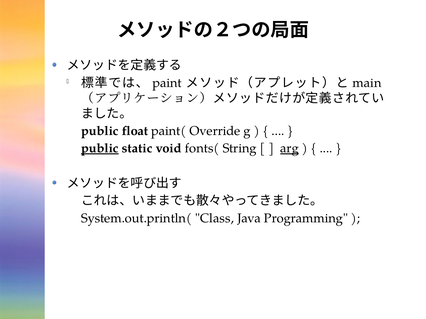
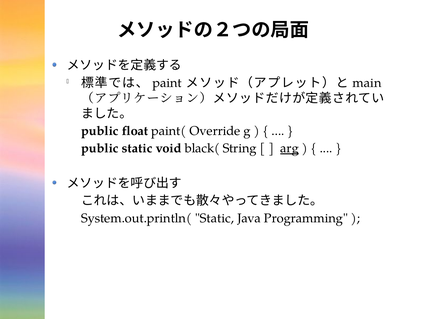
public underline: present -> none (100, 149)
fonts(: fonts( -> black( (202, 149)
System.out.println( Class: Class -> Static (215, 218)
